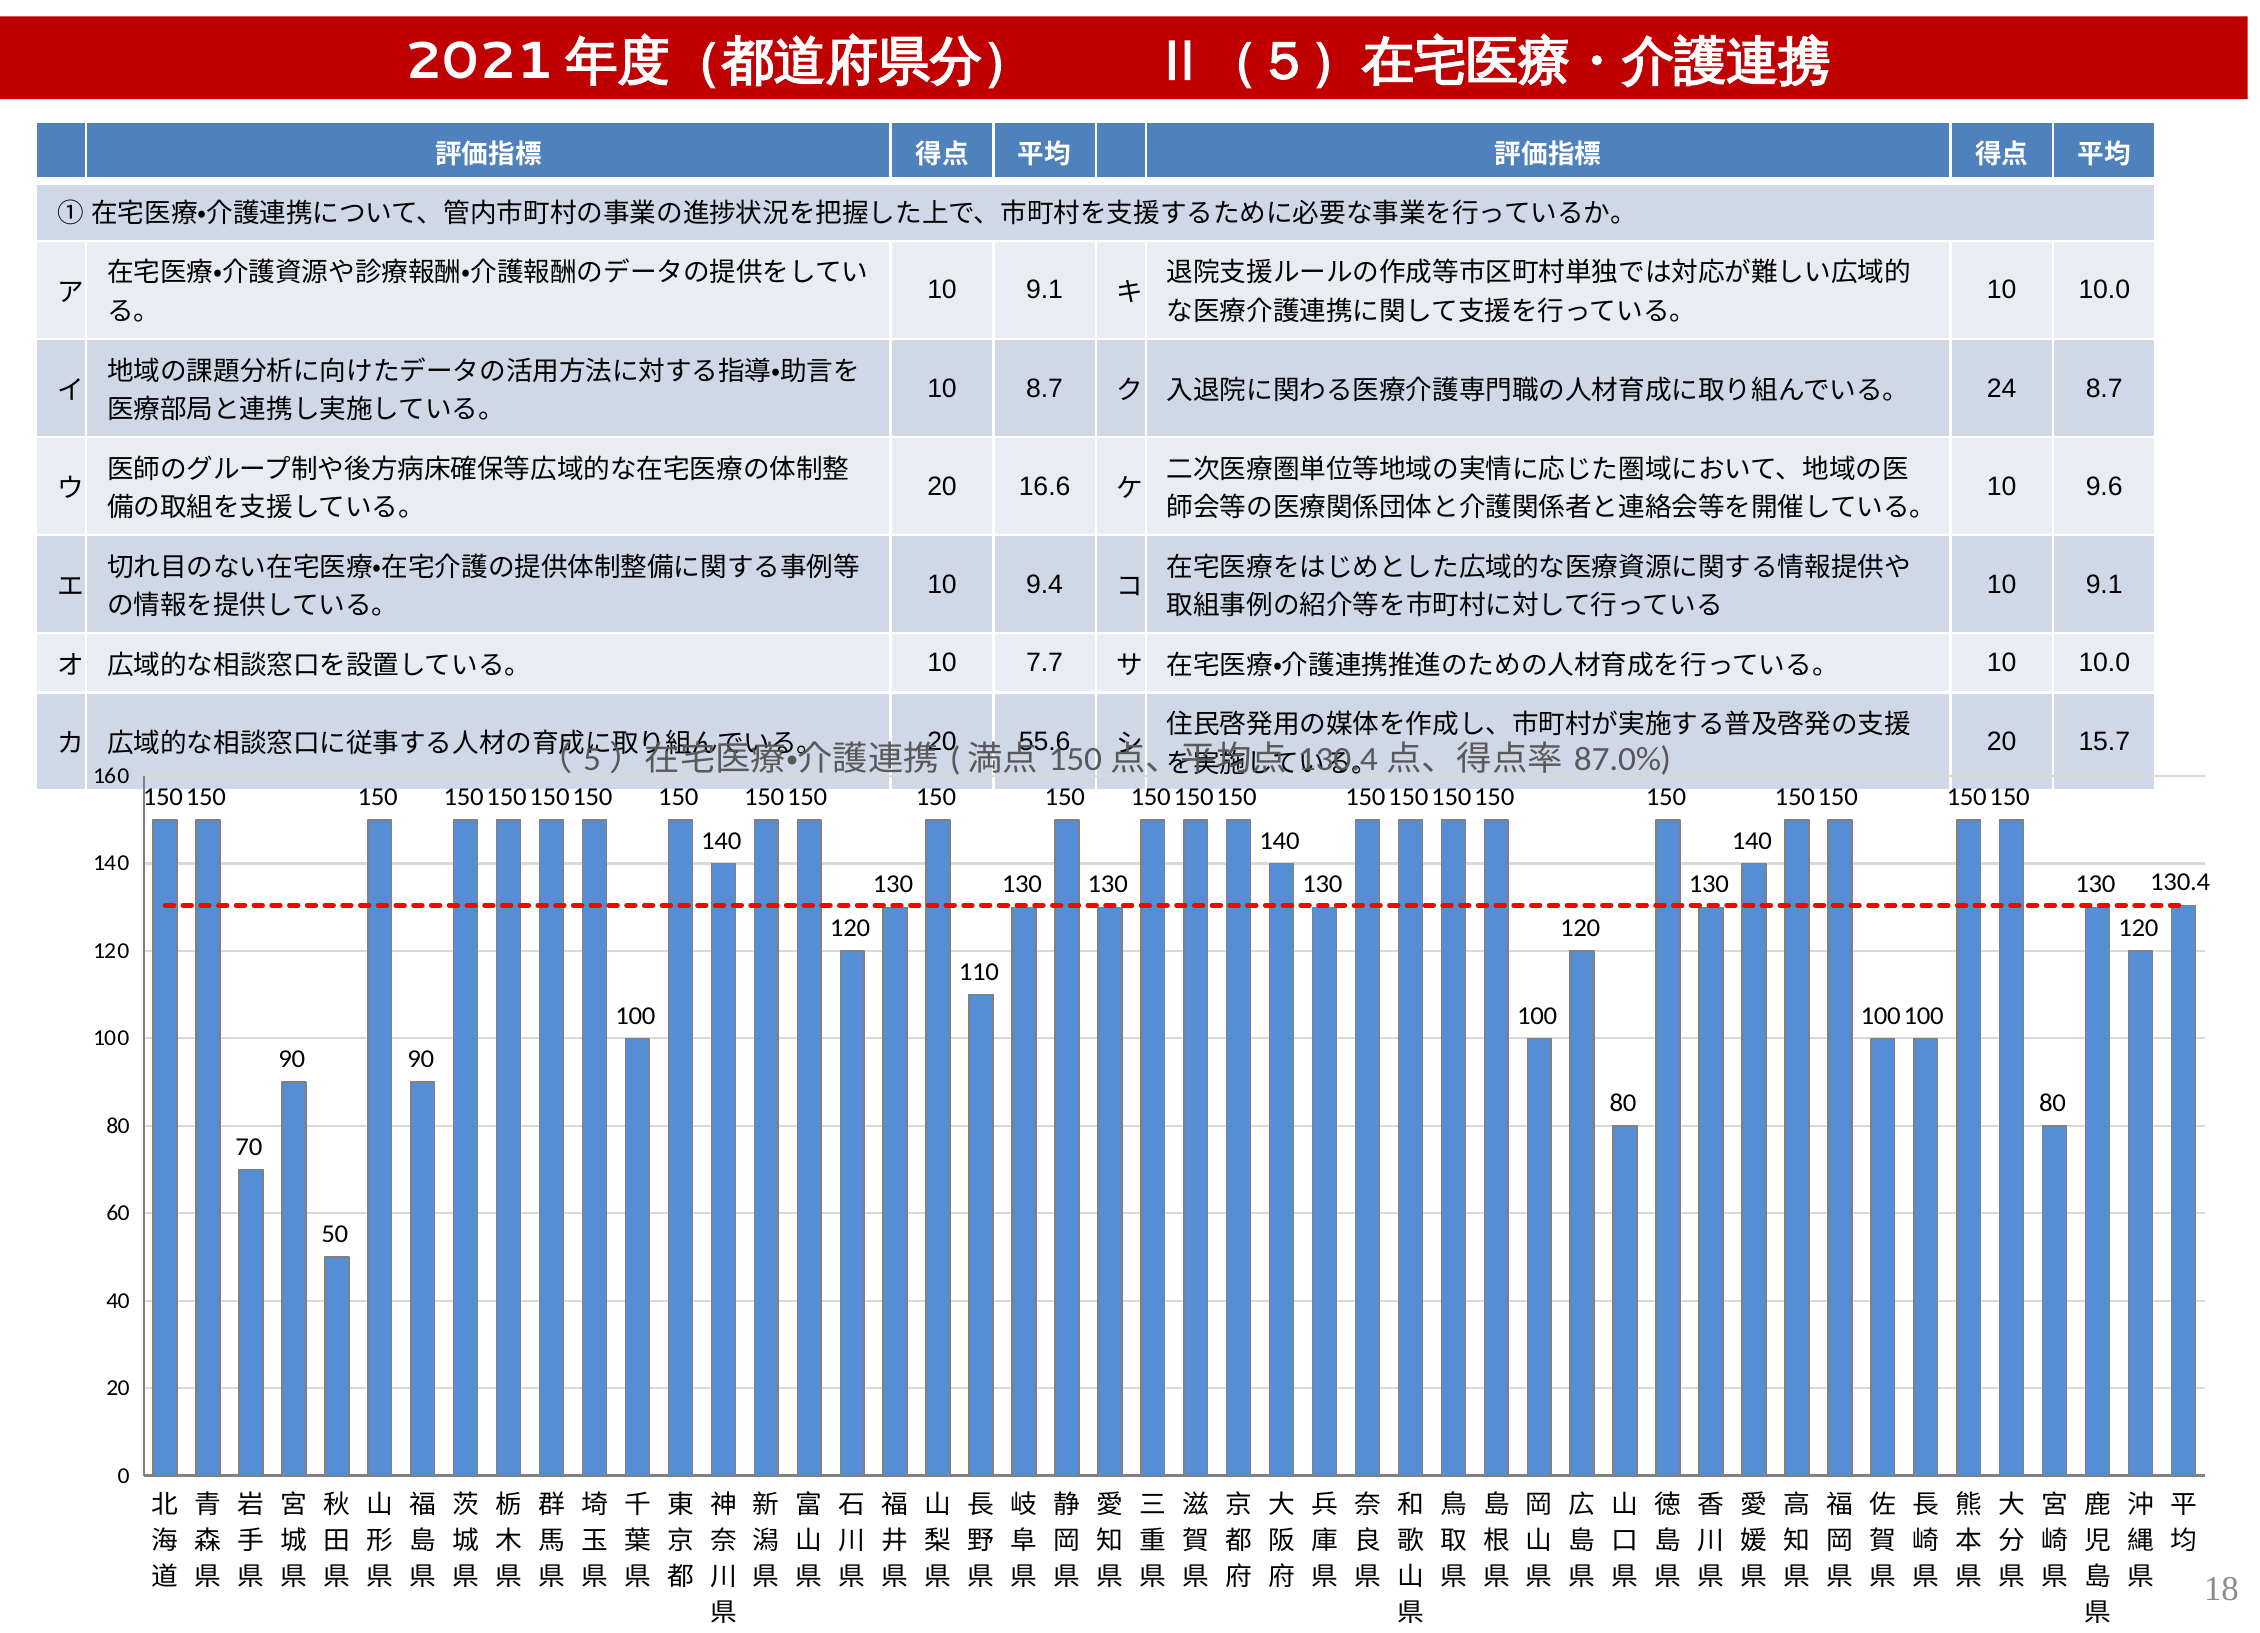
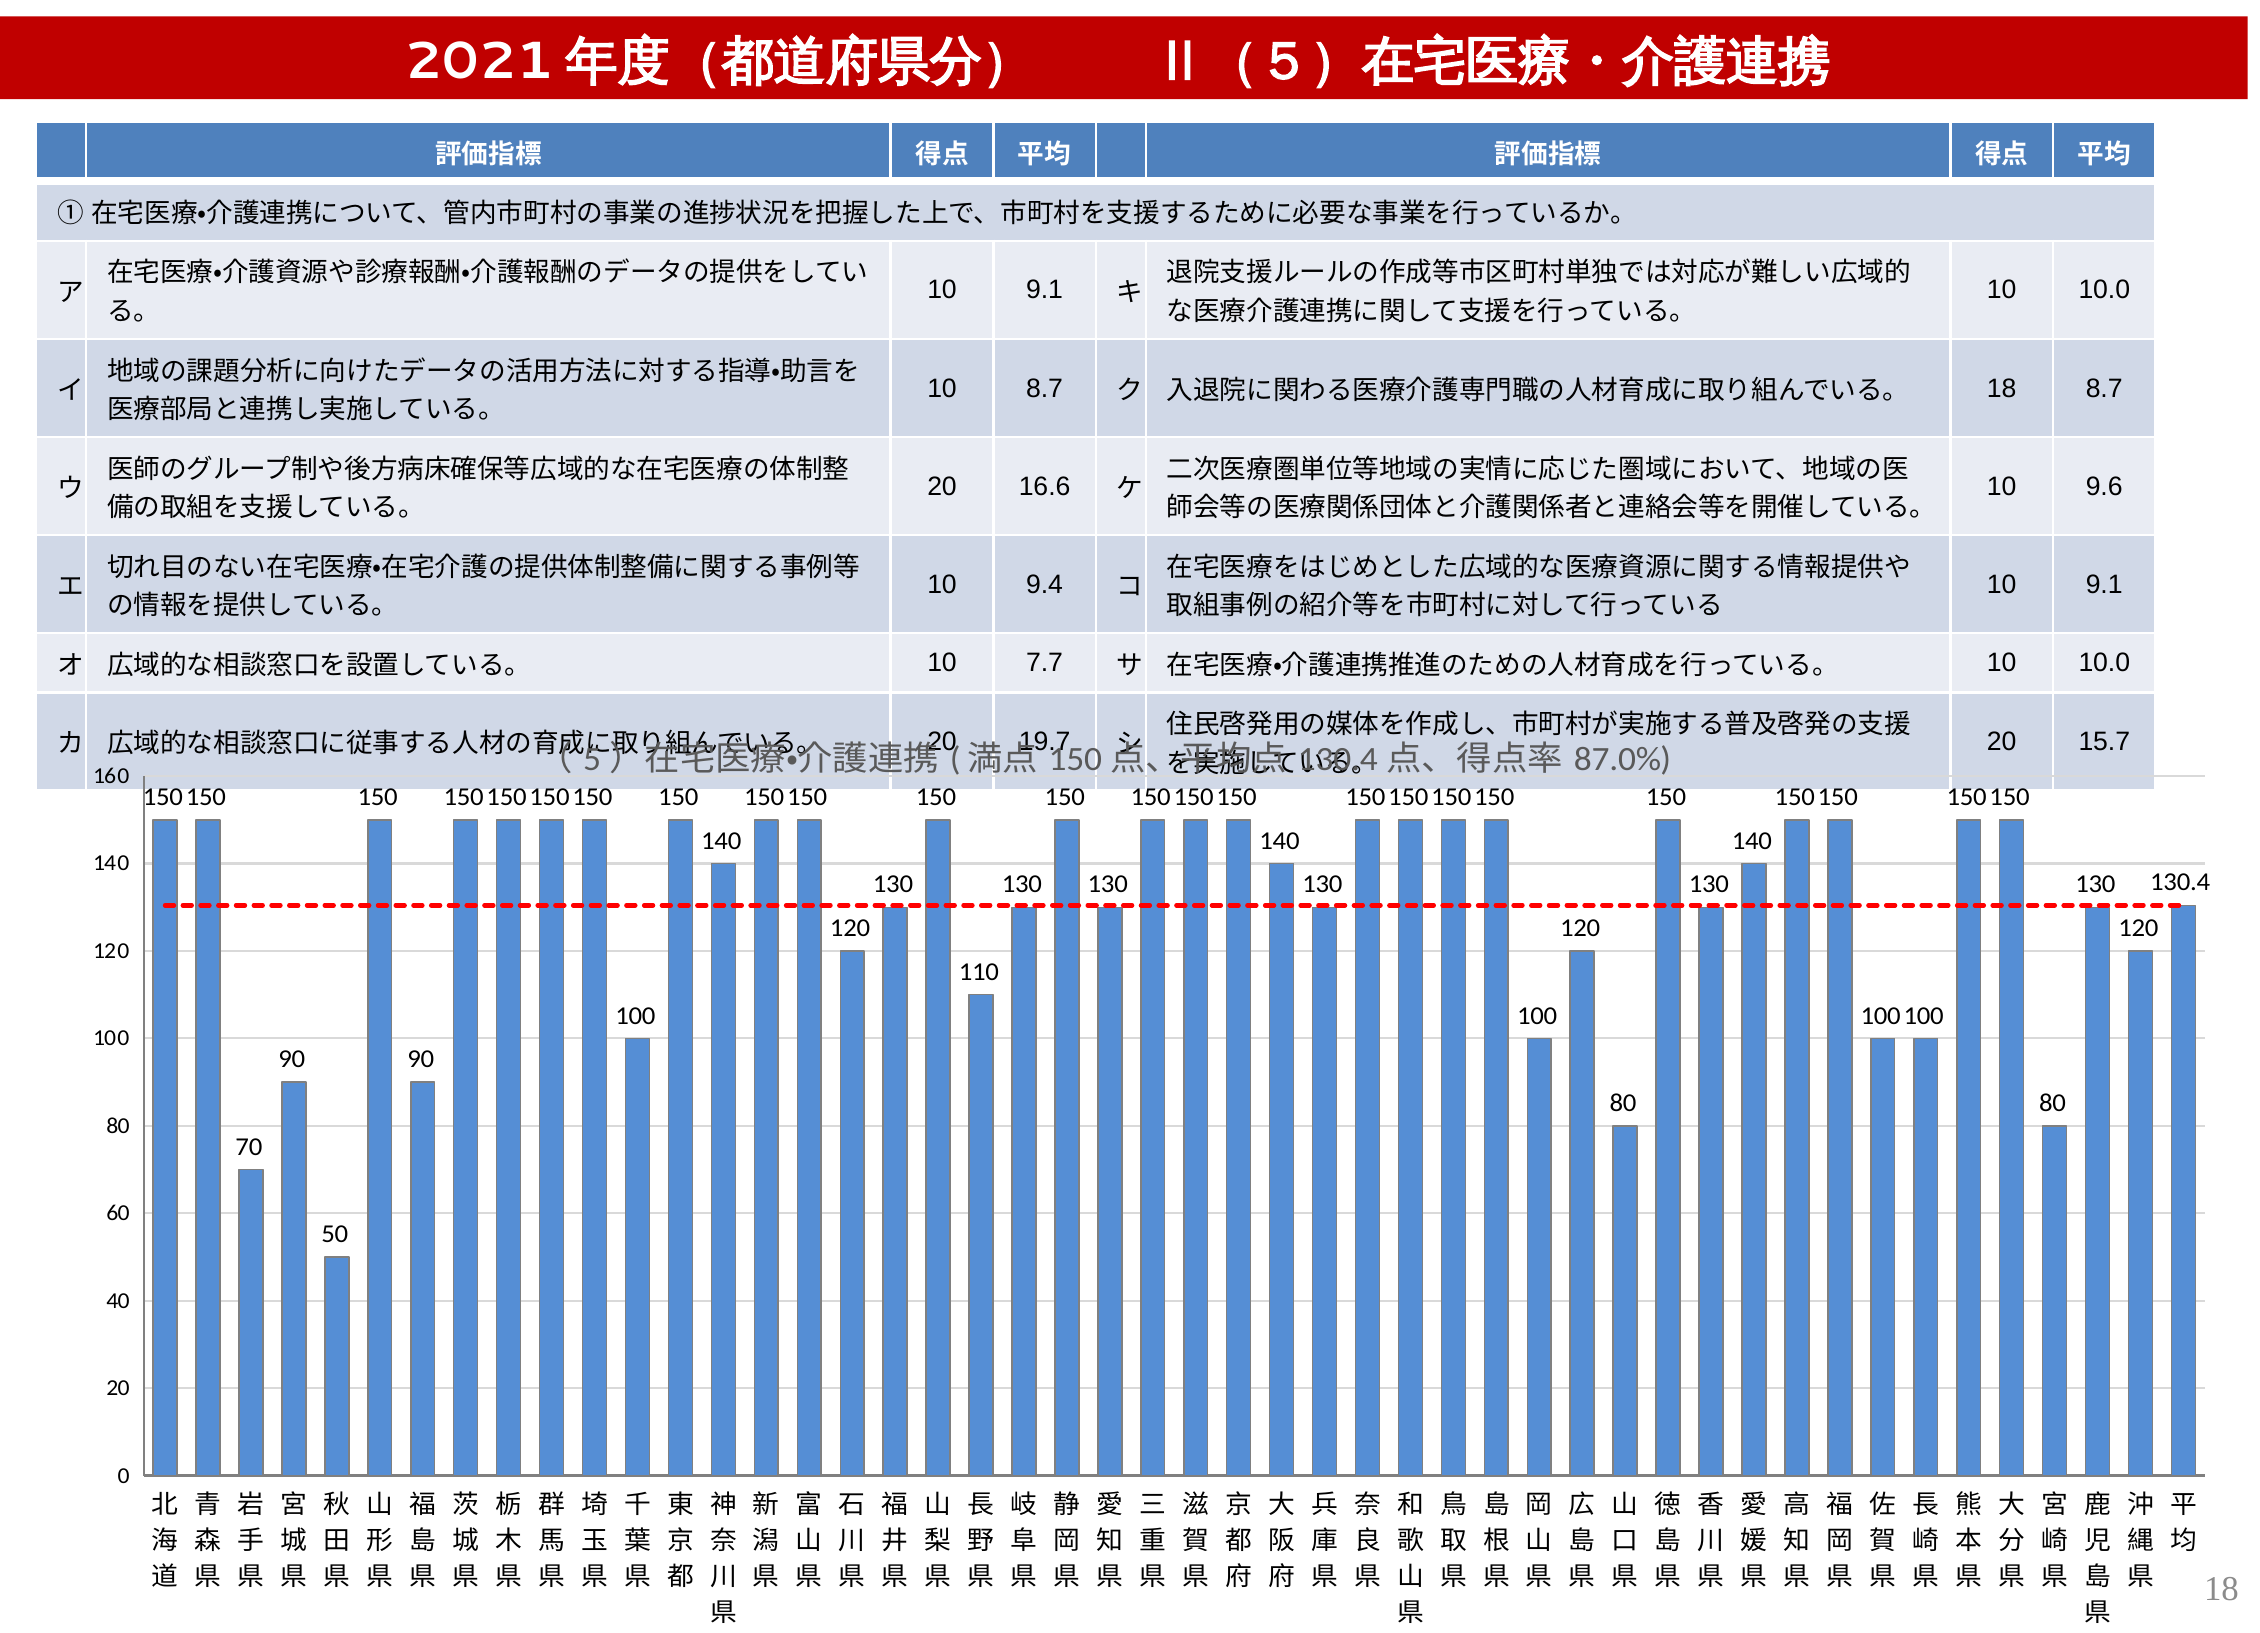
24: 24 -> 18 (2002, 388)
55.6: 55.6 -> 19.7 (1045, 742)
